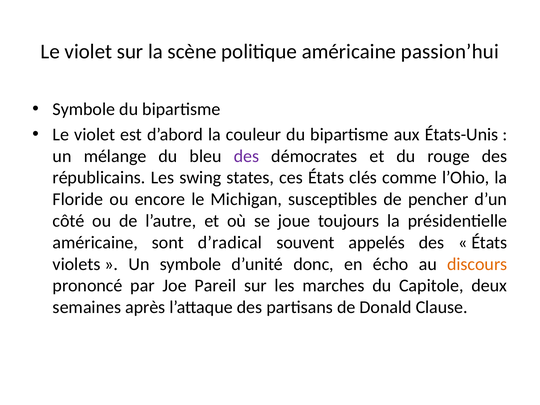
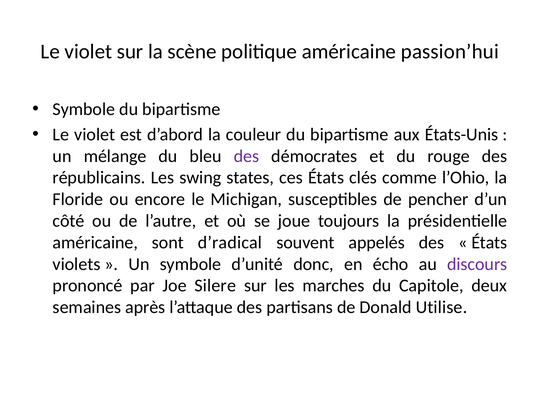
discours colour: orange -> purple (477, 264)
Pareil: Pareil -> Silere (215, 286)
Clause: Clause -> Utilise (442, 307)
